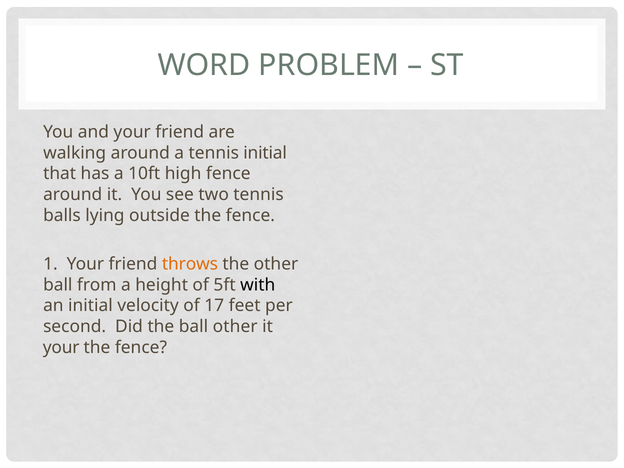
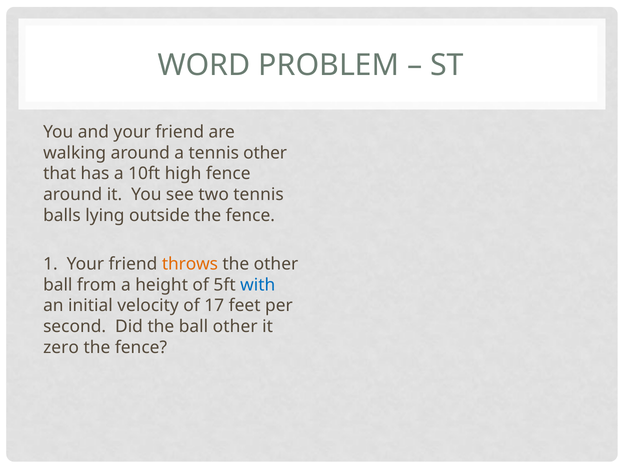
tennis initial: initial -> other (265, 153)
with colour: black -> blue (258, 285)
your: your -> zero (61, 347)
